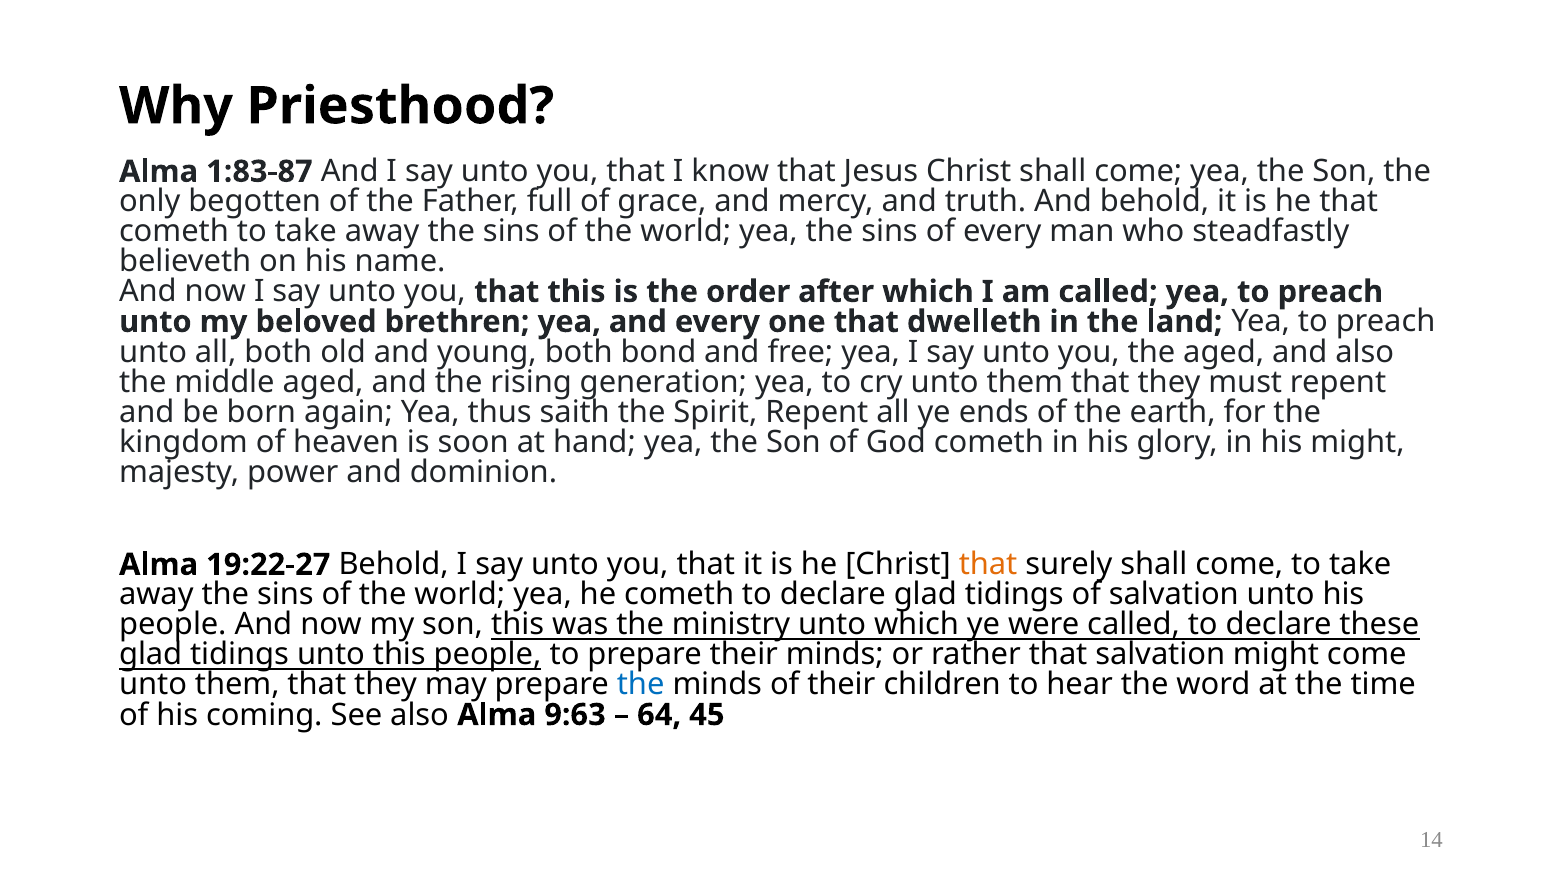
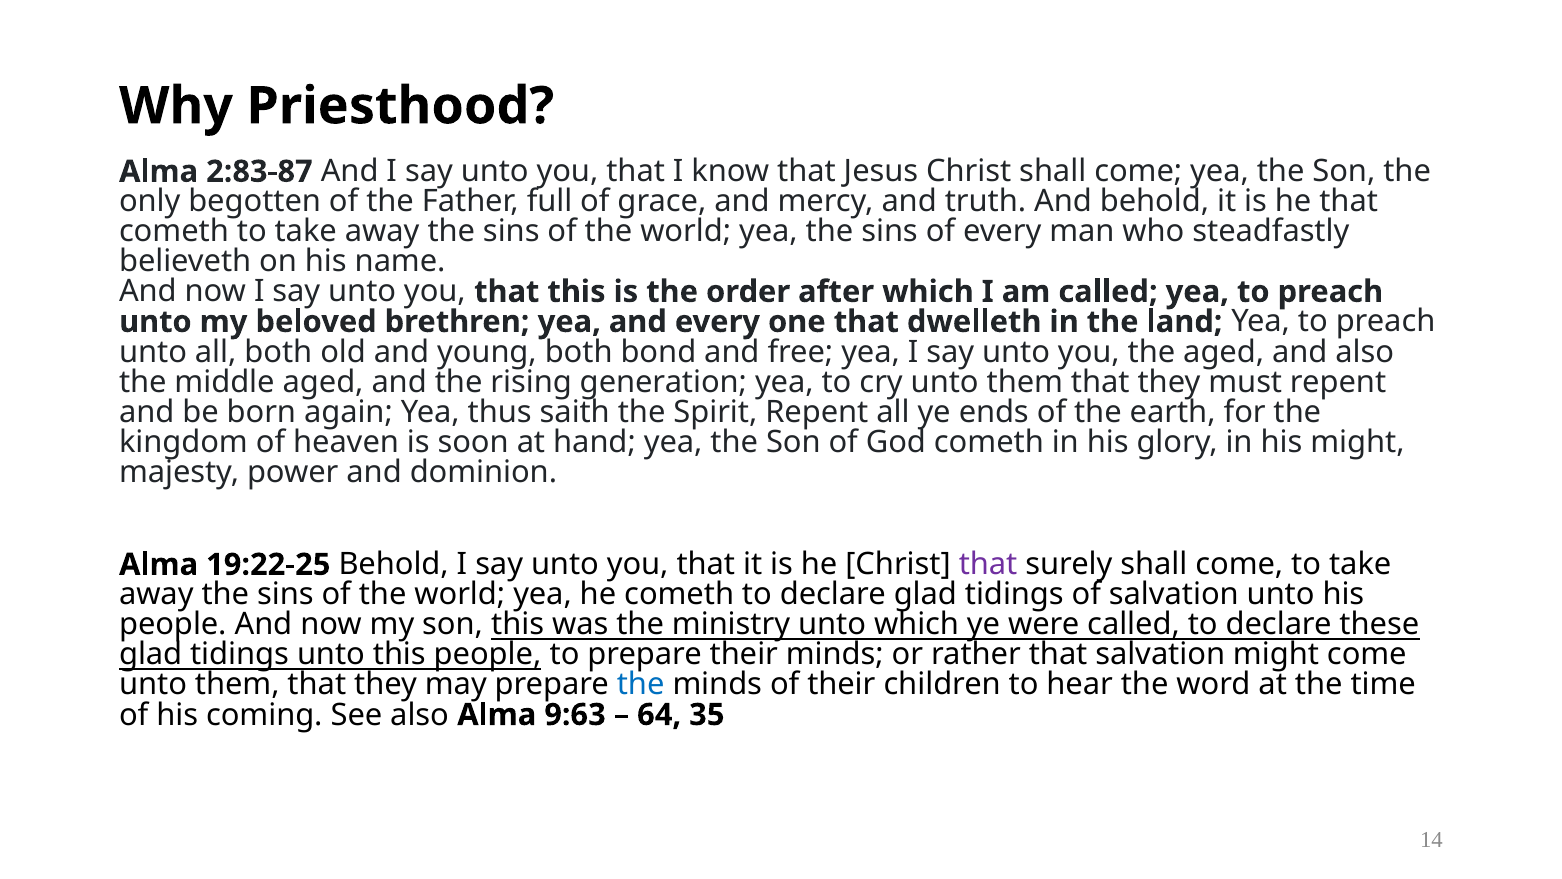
1:83-87: 1:83-87 -> 2:83-87 (259, 172)
19:22-27: 19:22-27 -> 19:22-25 (268, 564)
that colour: orange -> purple (988, 564)
45: 45 -> 35 (707, 715)
